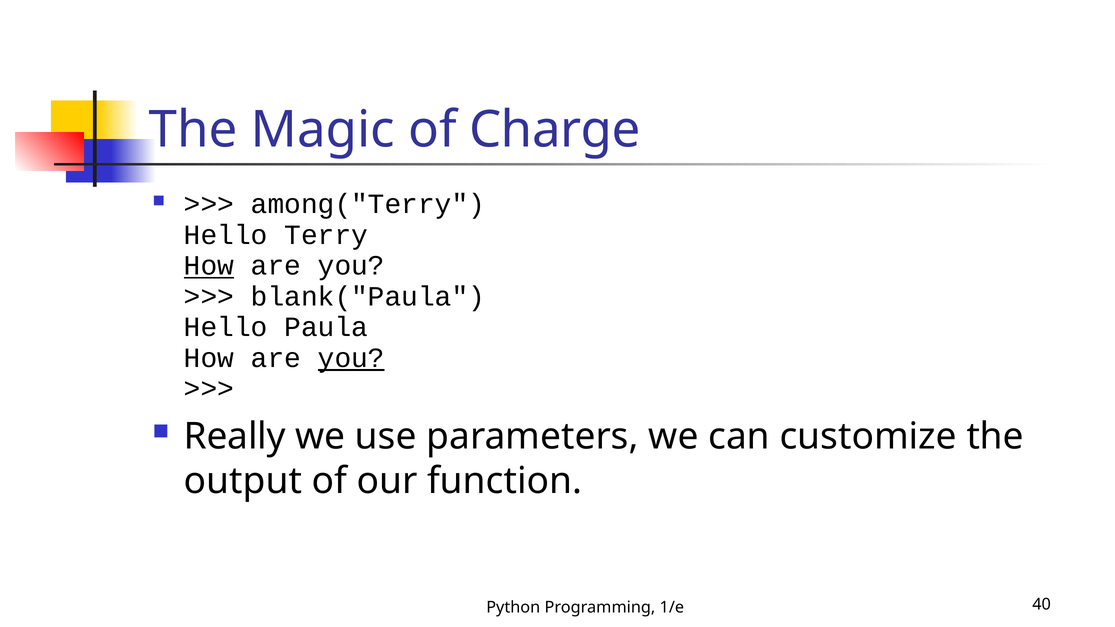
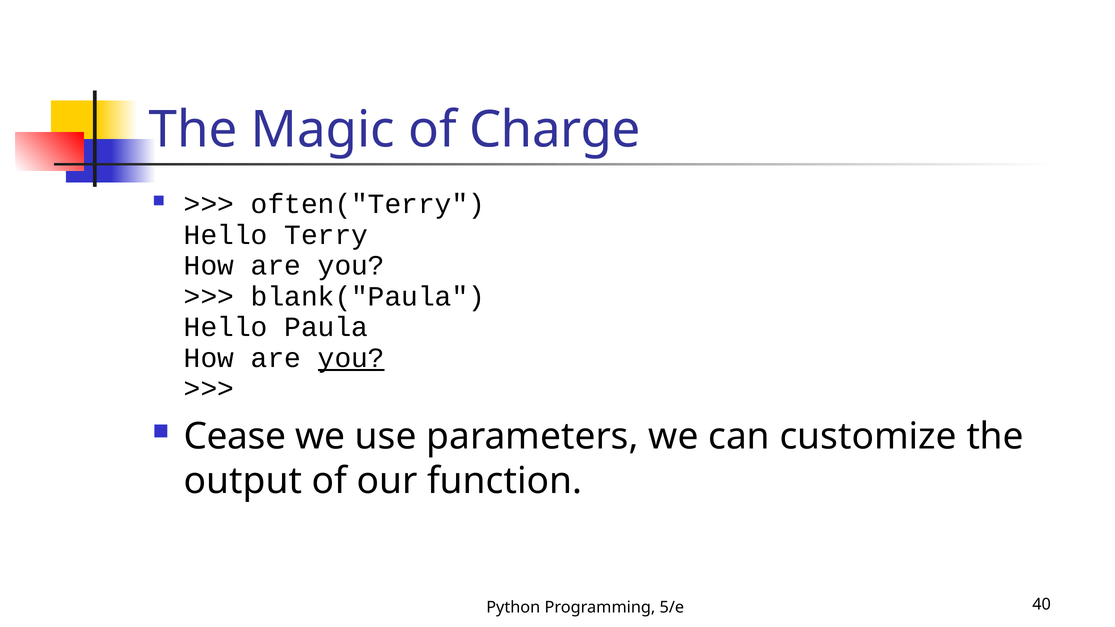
among("Terry: among("Terry -> often("Terry (368, 204)
How underline: present -> none (209, 266)
Really: Really -> Cease (235, 437)
1/e: 1/e -> 5/e (672, 607)
